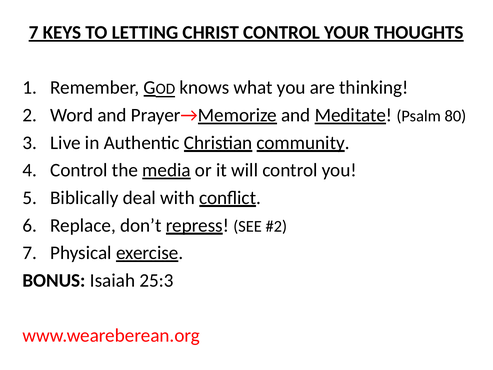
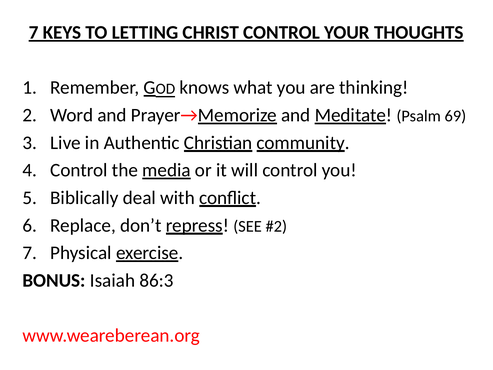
80: 80 -> 69 (455, 116)
25:3: 25:3 -> 86:3 (156, 280)
